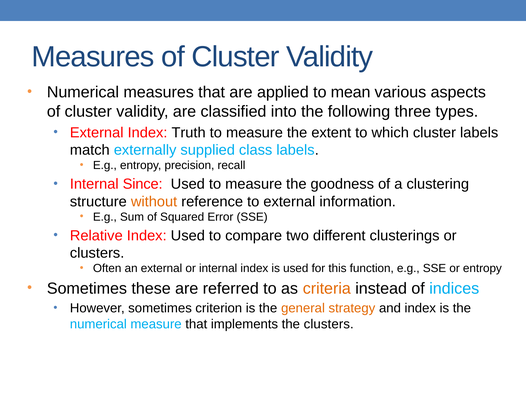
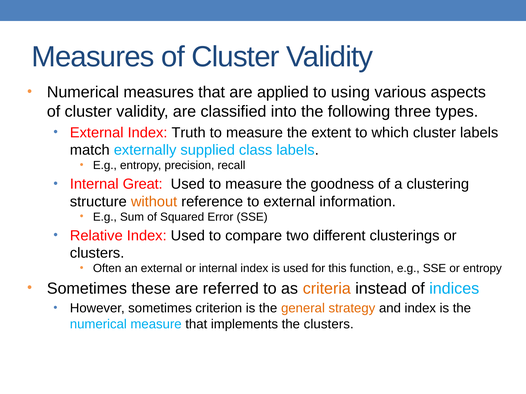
mean: mean -> using (350, 92)
Since: Since -> Great (143, 184)
